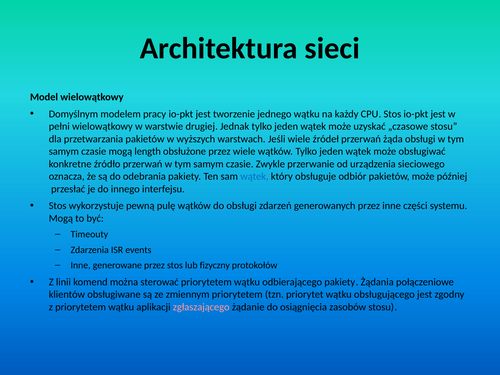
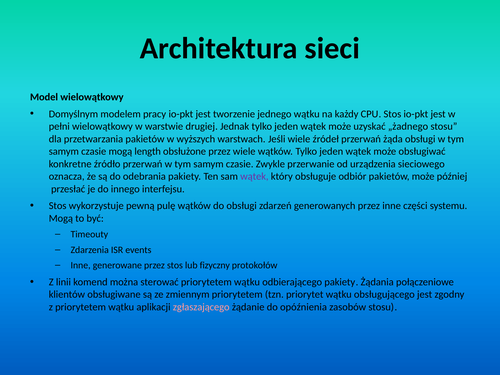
„czasowe: „czasowe -> „żadnego (408, 126)
wątek colour: blue -> purple (254, 176)
osiągnięcia: osiągnięcia -> opóźnienia (304, 307)
